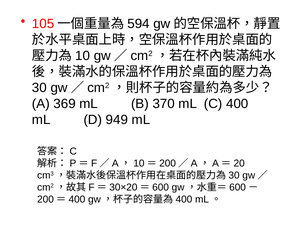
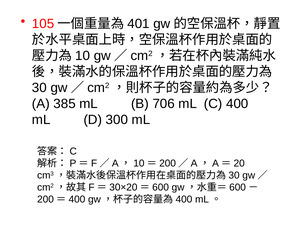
594: 594 -> 401 (138, 24)
369: 369 -> 385 (65, 104)
370: 370 -> 706 (164, 104)
949: 949 -> 300 (117, 120)
